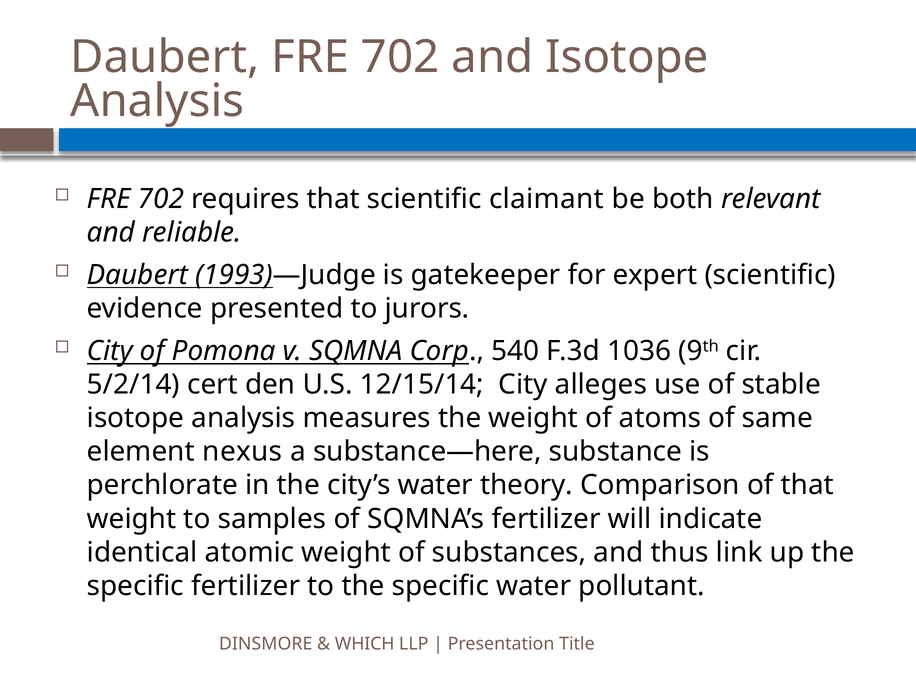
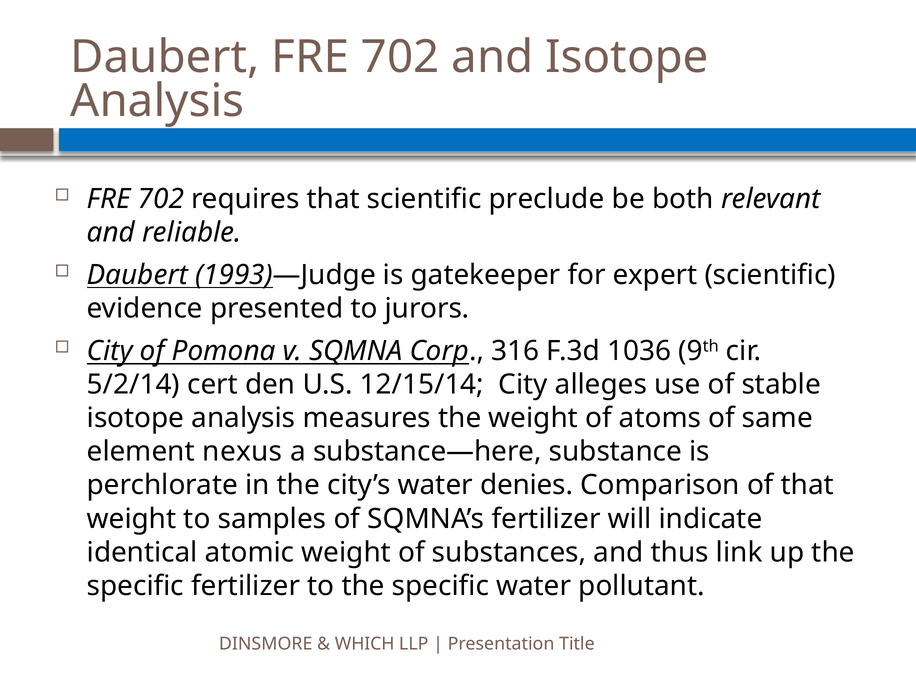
claimant: claimant -> preclude (547, 199)
540: 540 -> 316 (515, 351)
theory: theory -> denies (527, 485)
